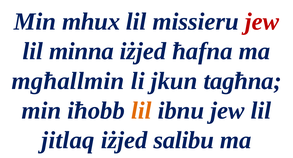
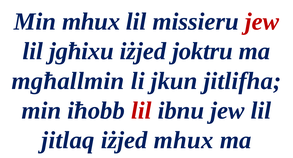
minna: minna -> jgħixu (81, 51)
ħafna: ħafna -> joktru (203, 51)
tagħna: tagħna -> jitlifha (242, 81)
lil colour: orange -> red (141, 110)
iżjed salibu: salibu -> mhux (184, 140)
